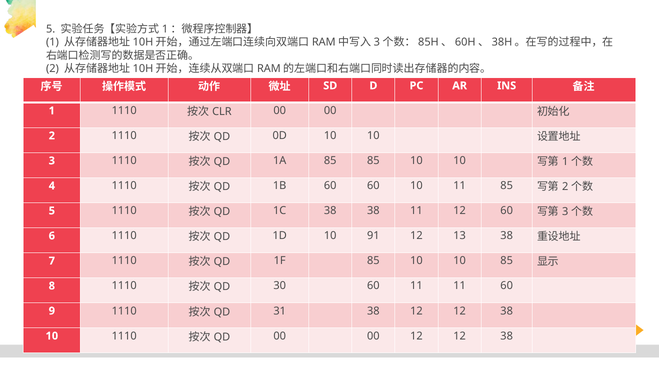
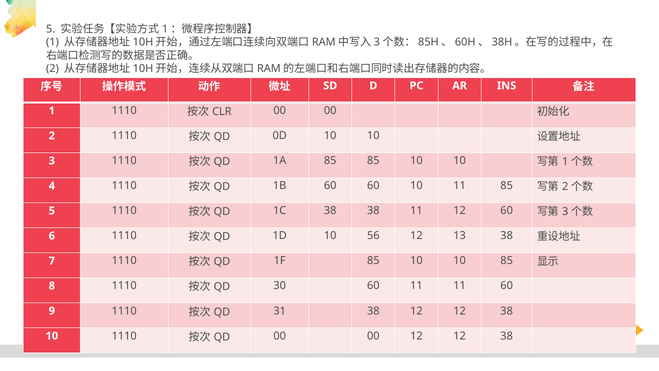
91: 91 -> 56 (373, 236)
